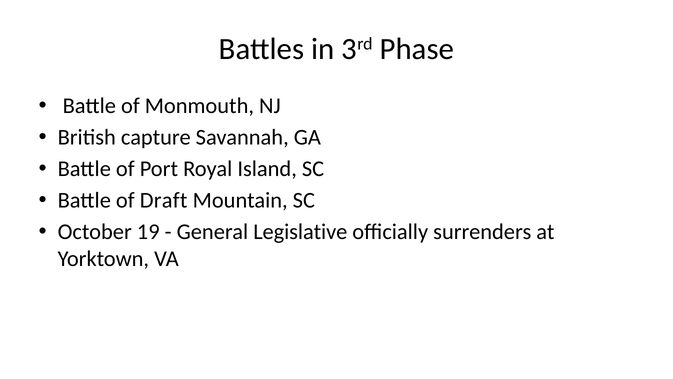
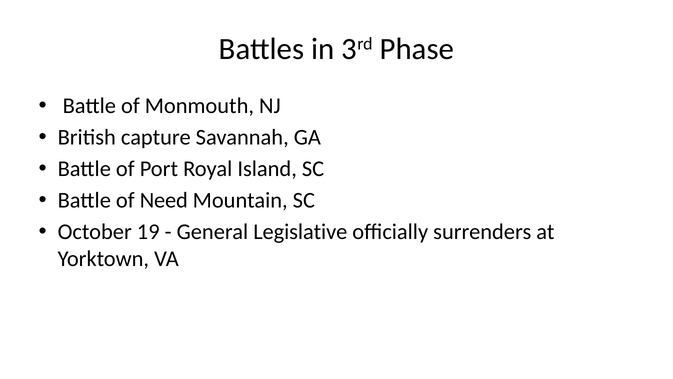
Draft: Draft -> Need (164, 200)
